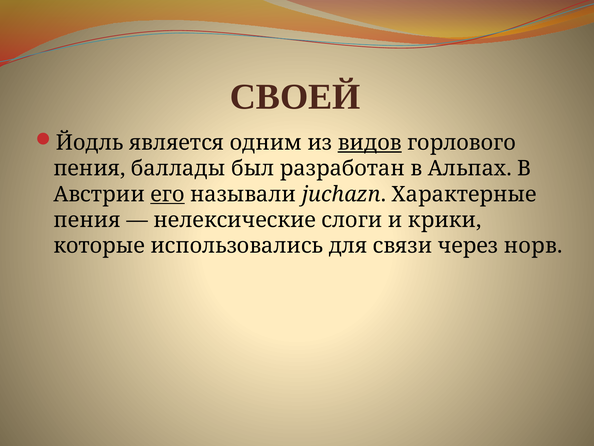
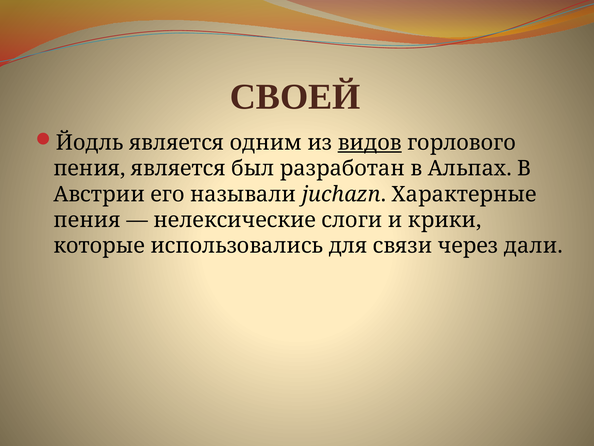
пения баллады: баллады -> является (178, 168)
его underline: present -> none (167, 194)
норв: норв -> дали (533, 245)
